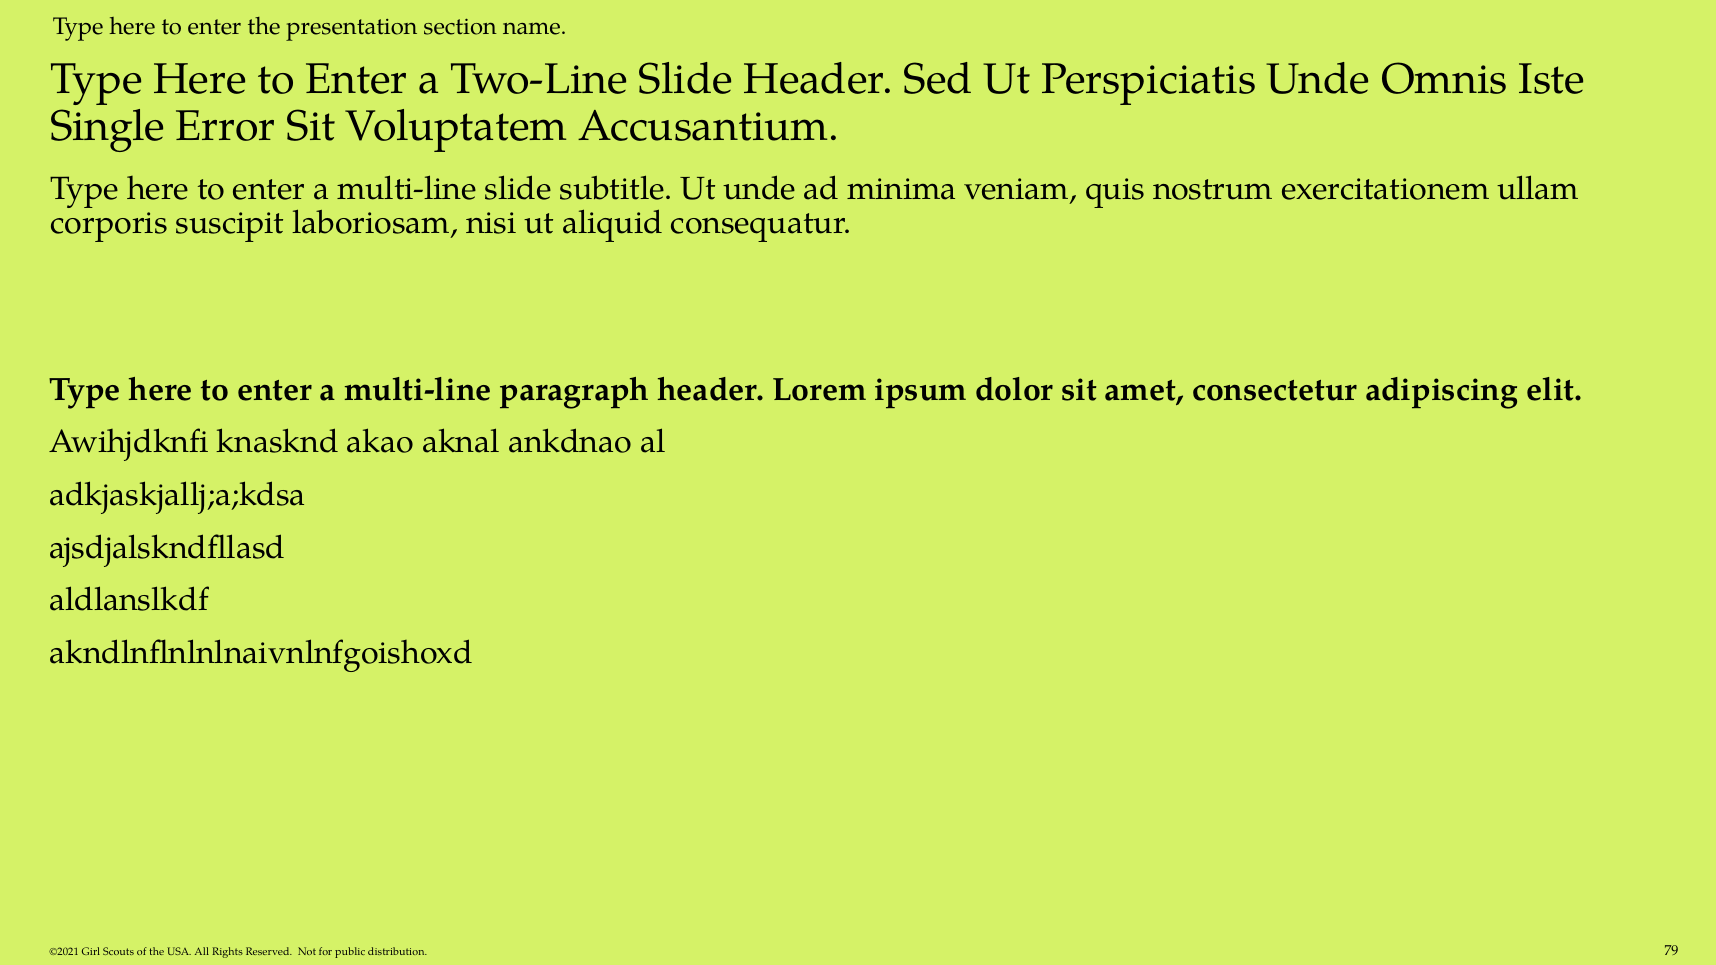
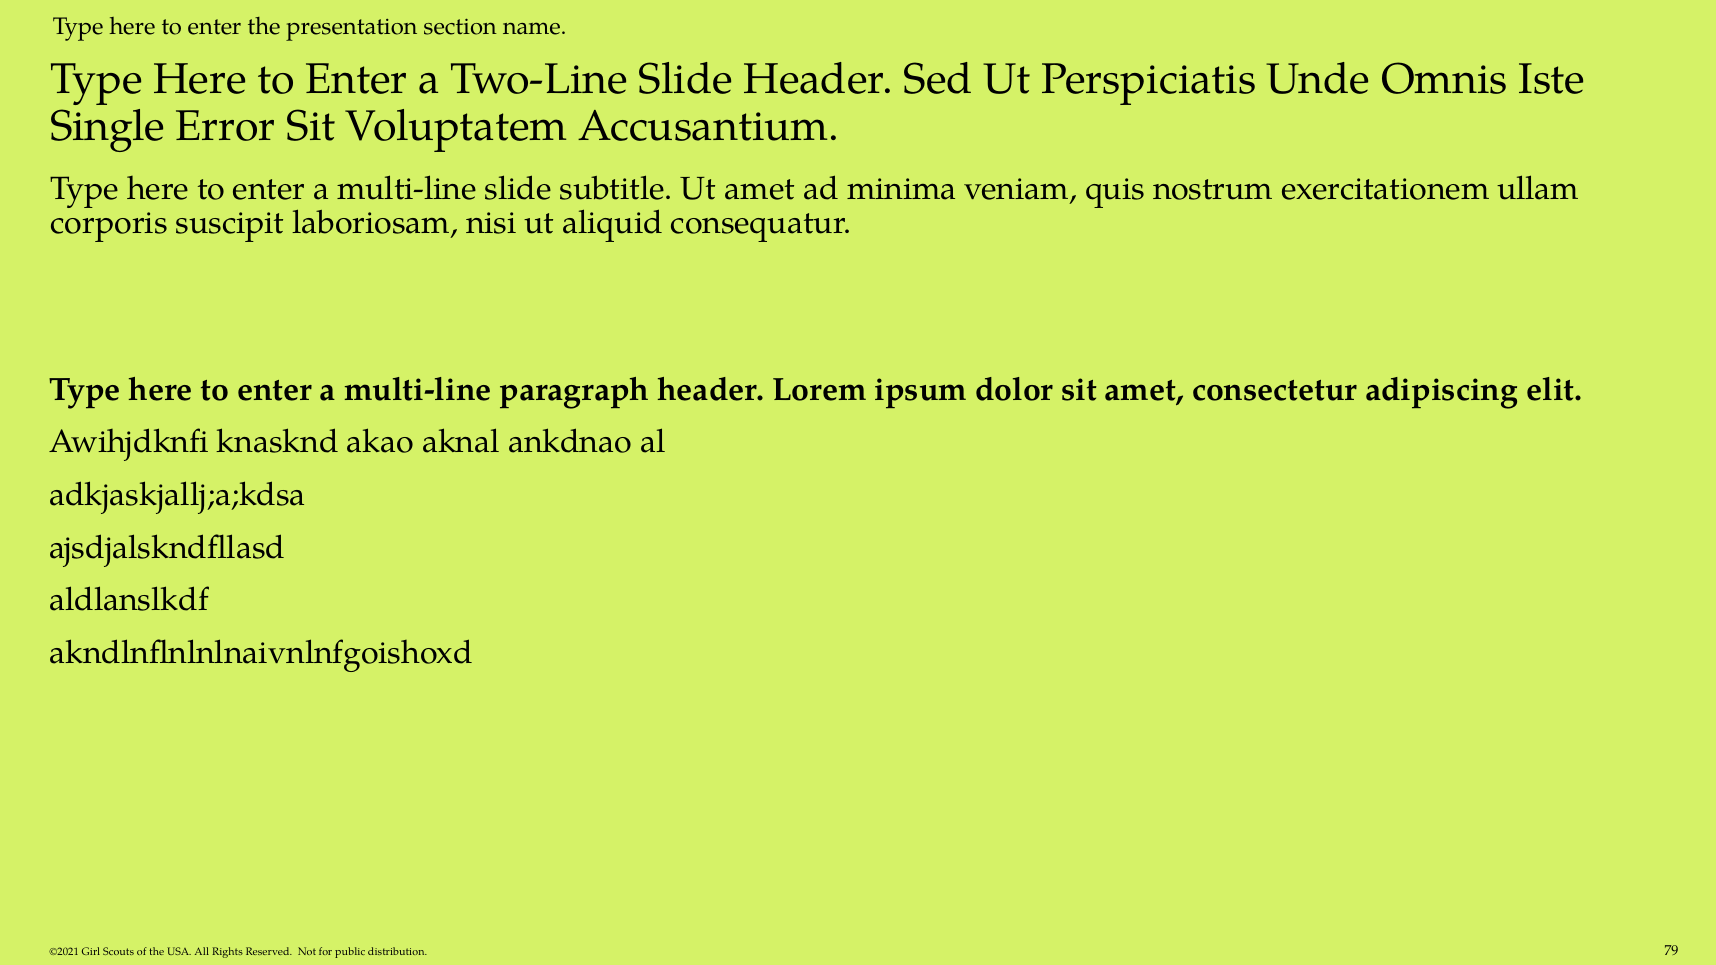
Ut unde: unde -> amet (760, 188)
